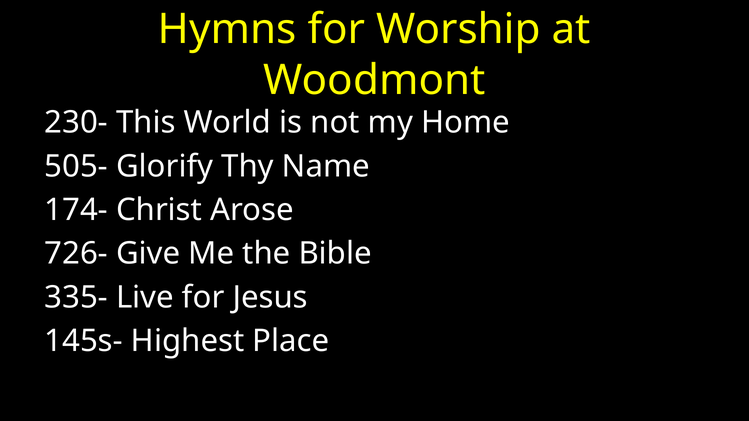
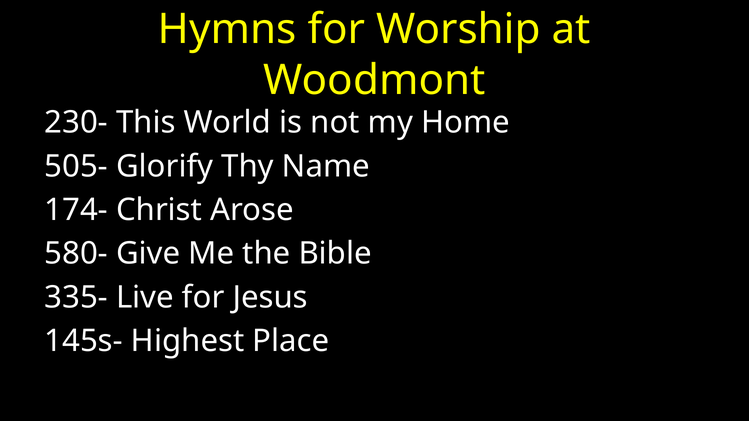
726-: 726- -> 580- (76, 254)
